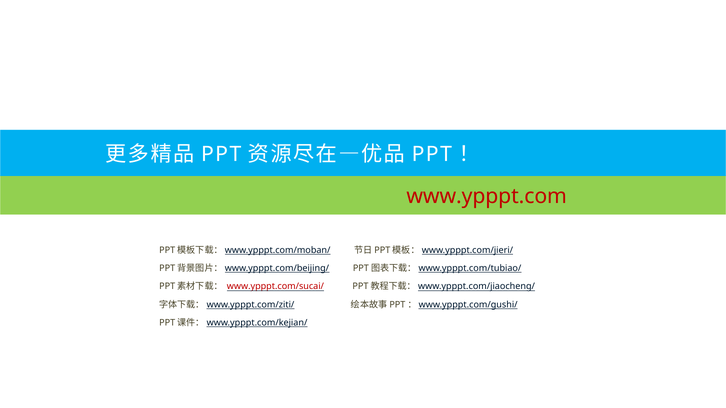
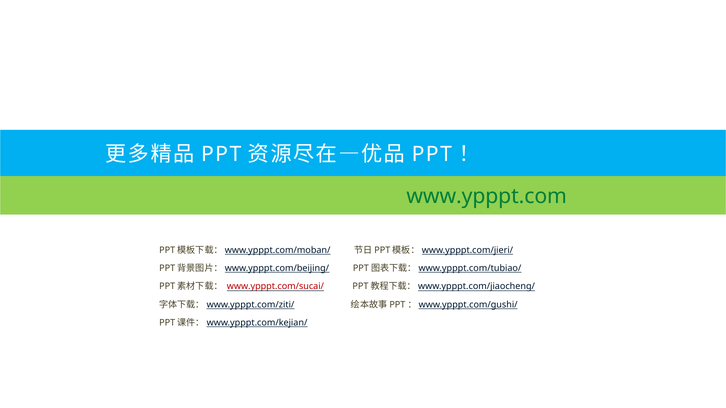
www.ypppt.com colour: red -> green (487, 197)
